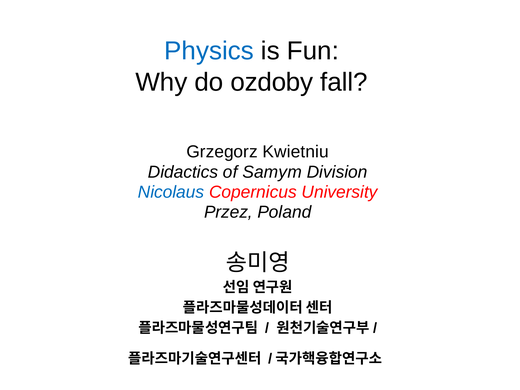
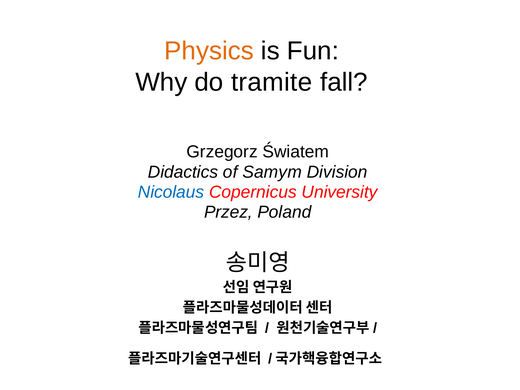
Physics colour: blue -> orange (209, 51)
ozdoby: ozdoby -> tramite (272, 82)
Kwietniu: Kwietniu -> Światem (296, 152)
